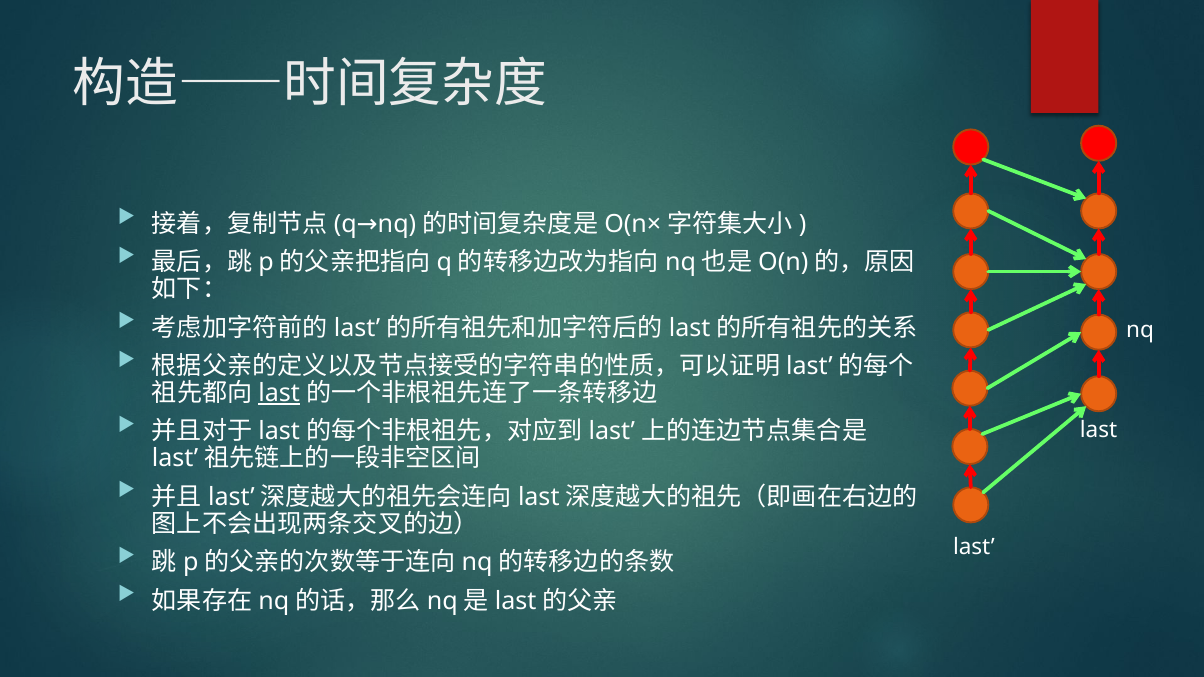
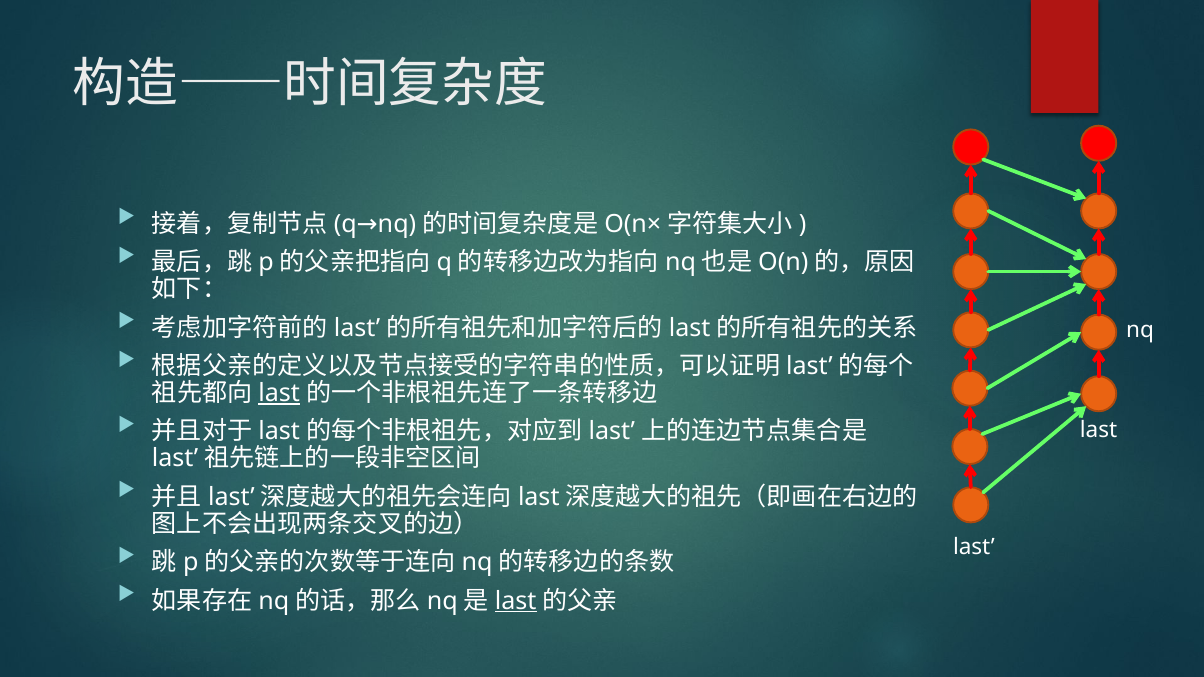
last underline: none -> present (516, 601)
